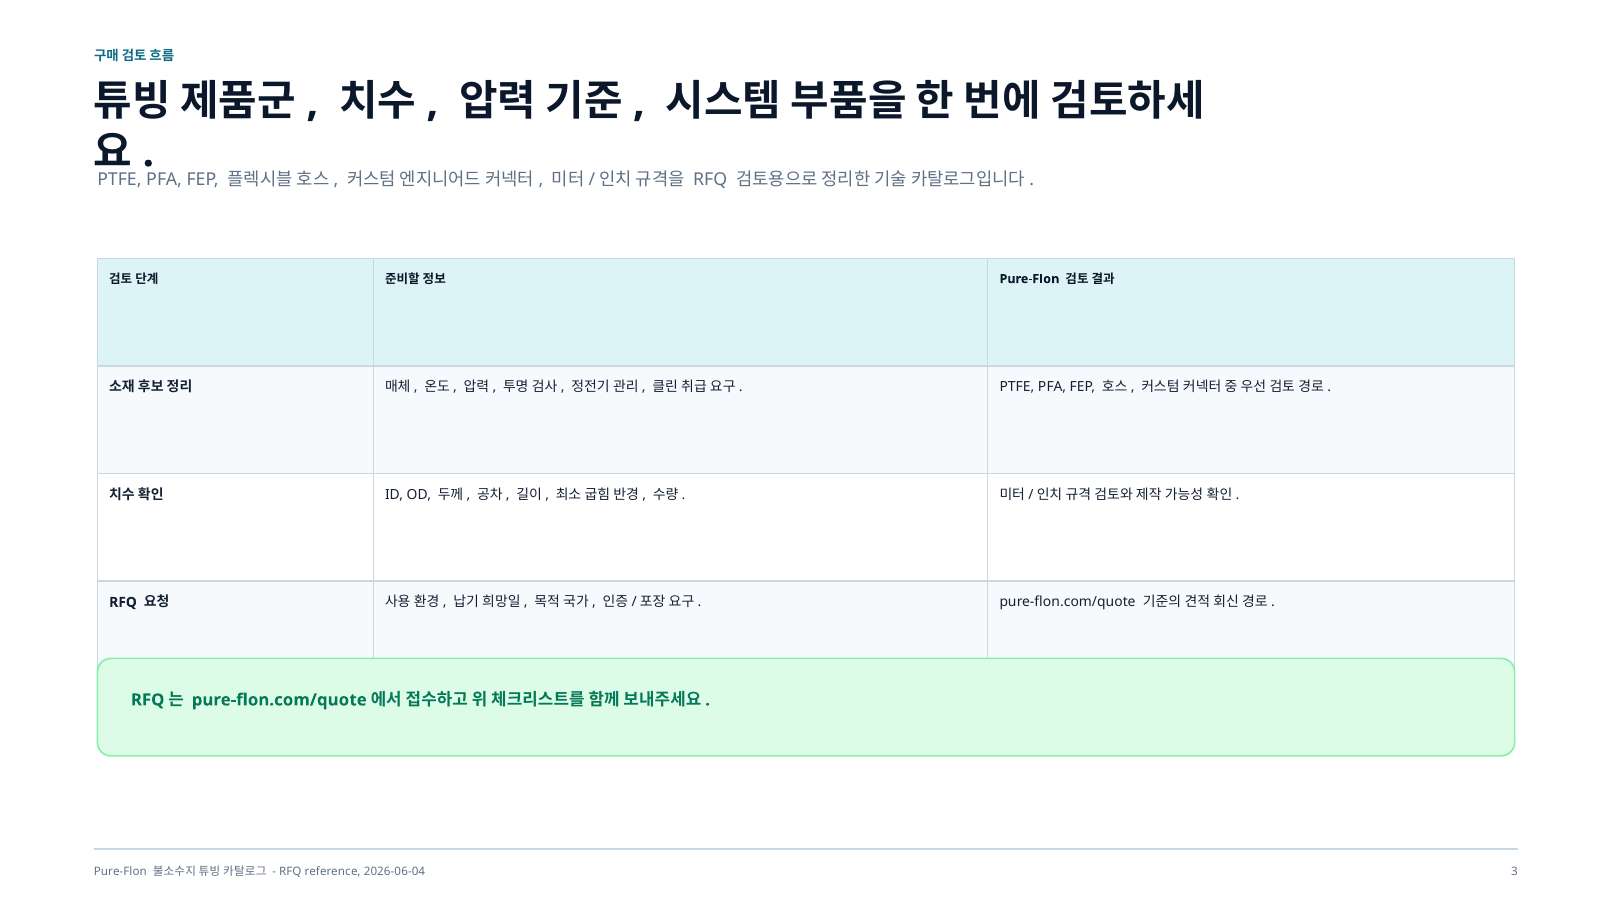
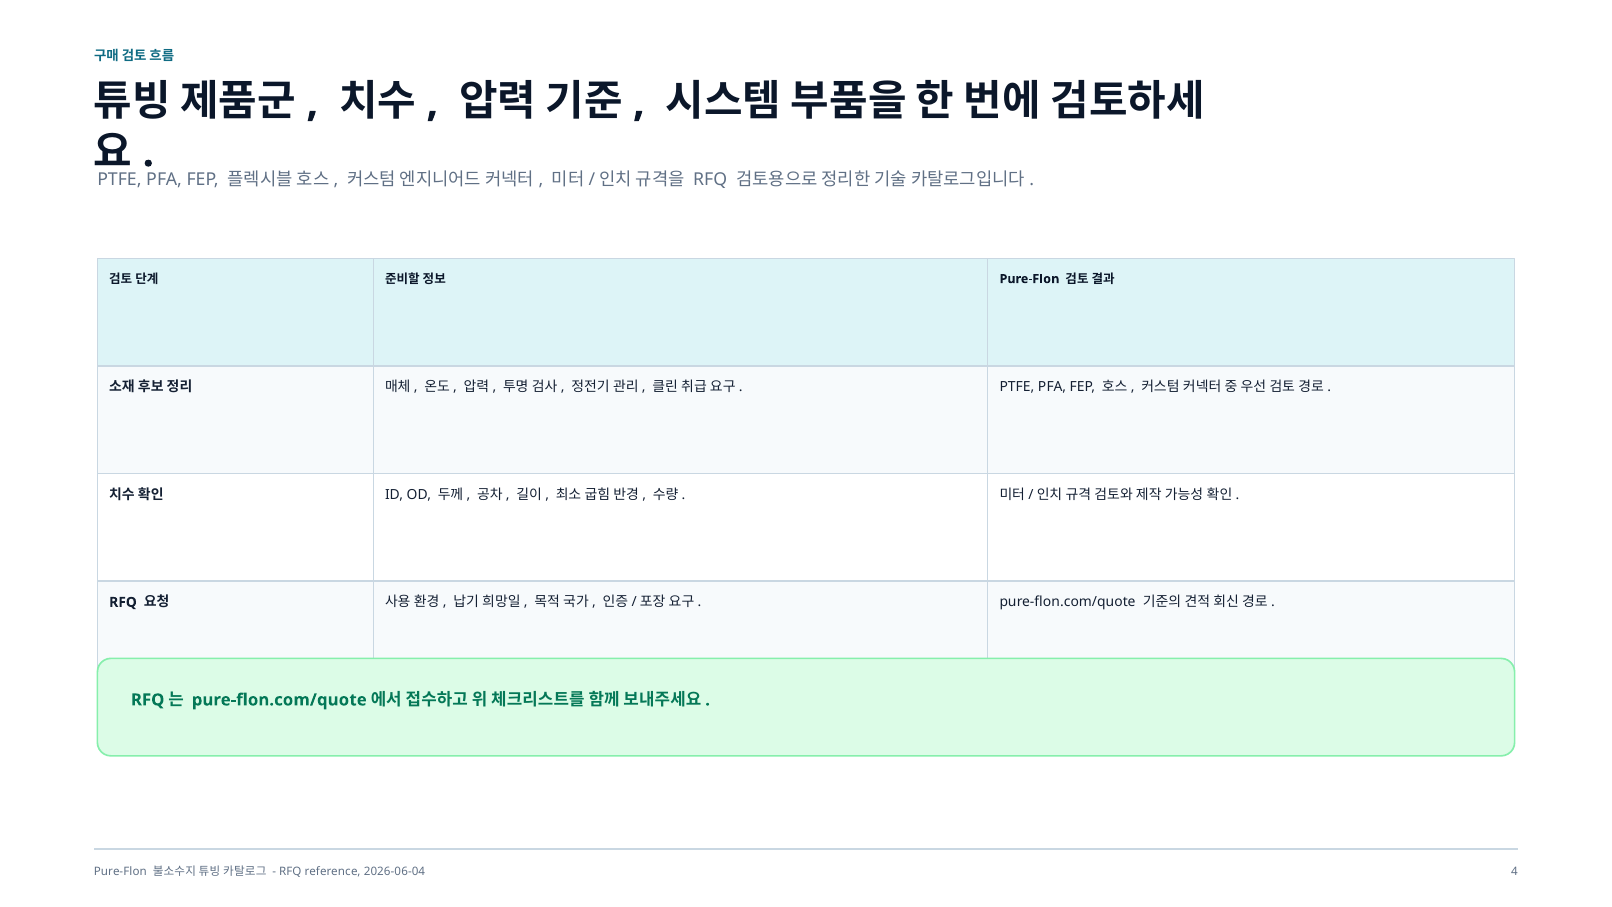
3: 3 -> 4 (1514, 871)
